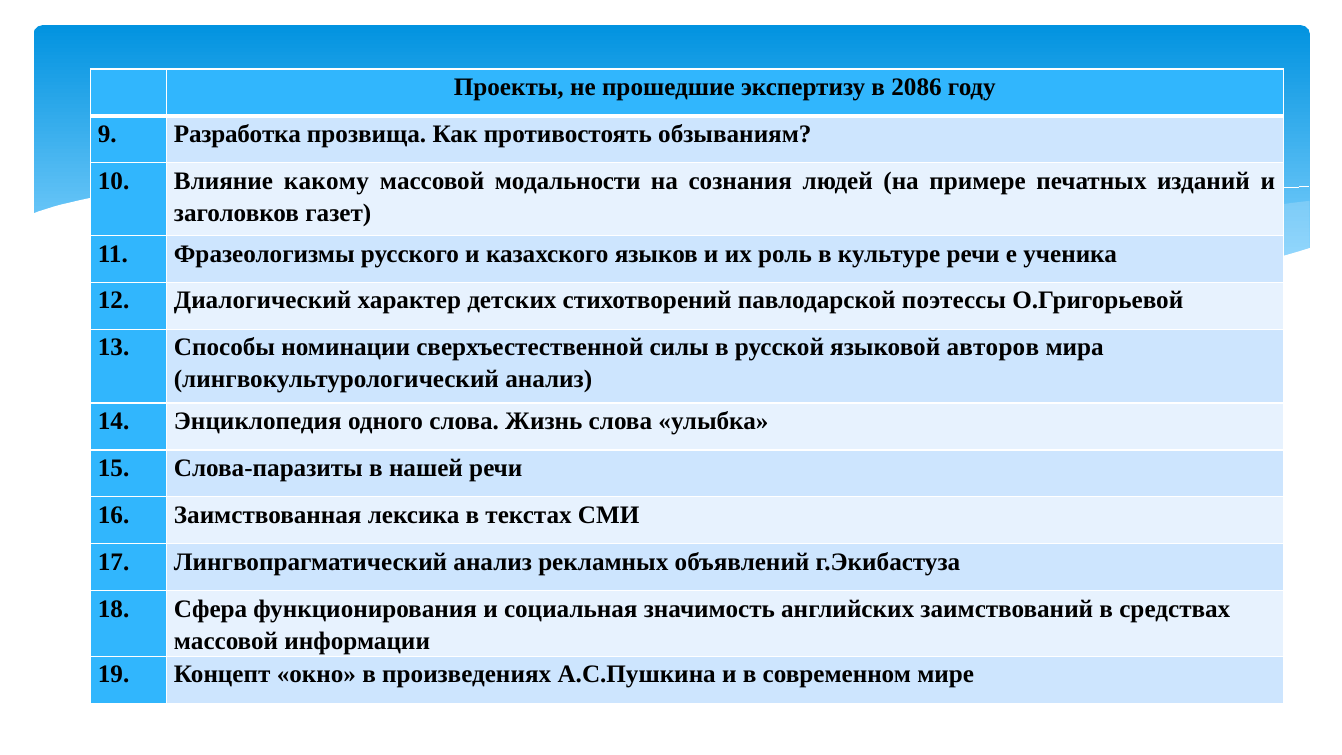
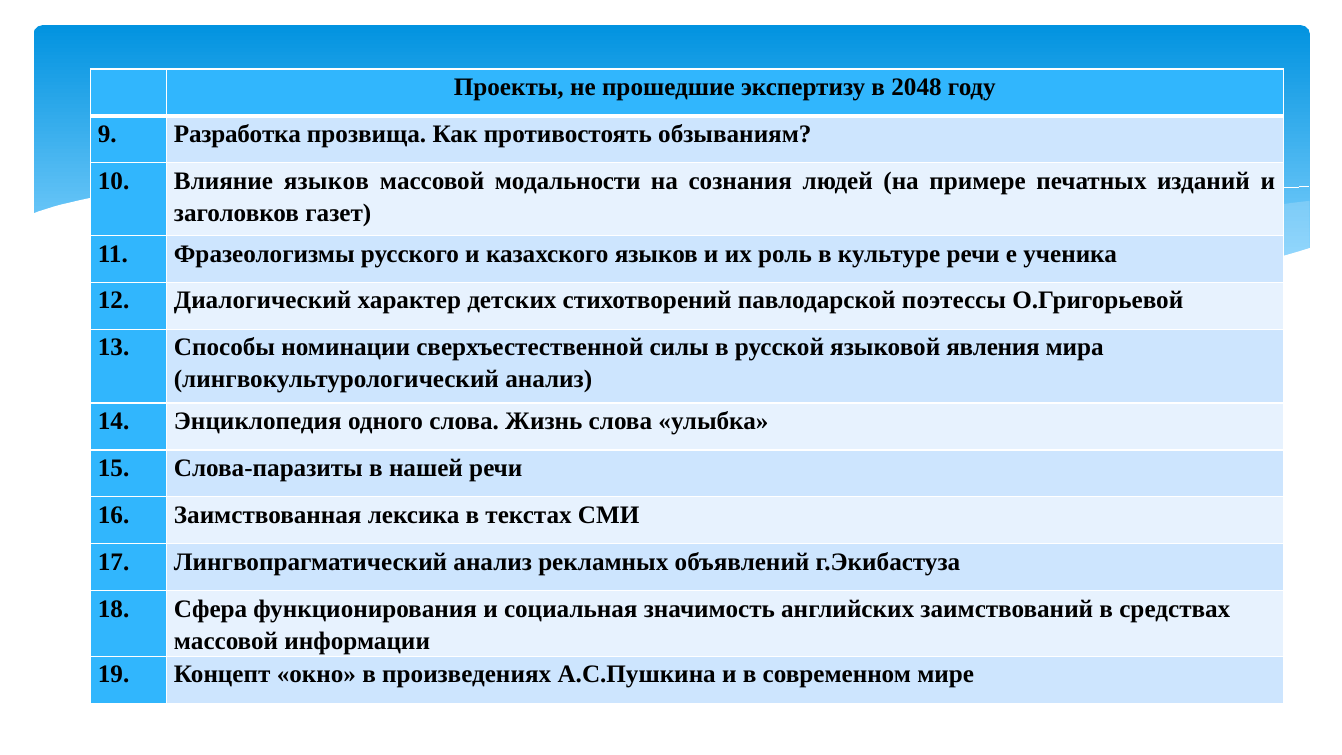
2086: 2086 -> 2048 (917, 87)
Влияние какому: какому -> языков (326, 181)
авторов: авторов -> явления (993, 347)
